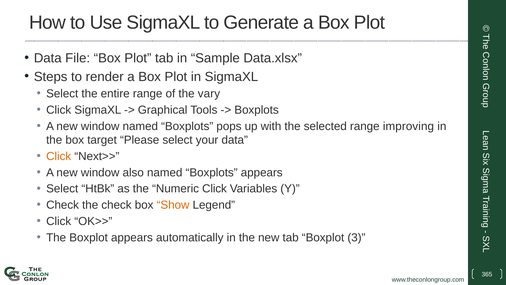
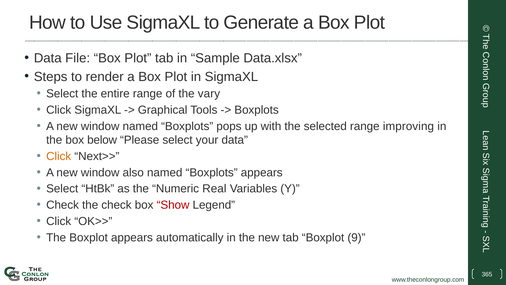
target: target -> below (102, 140)
Numeric Click: Click -> Real (214, 189)
Show colour: orange -> red (173, 205)
3: 3 -> 9 (356, 237)
